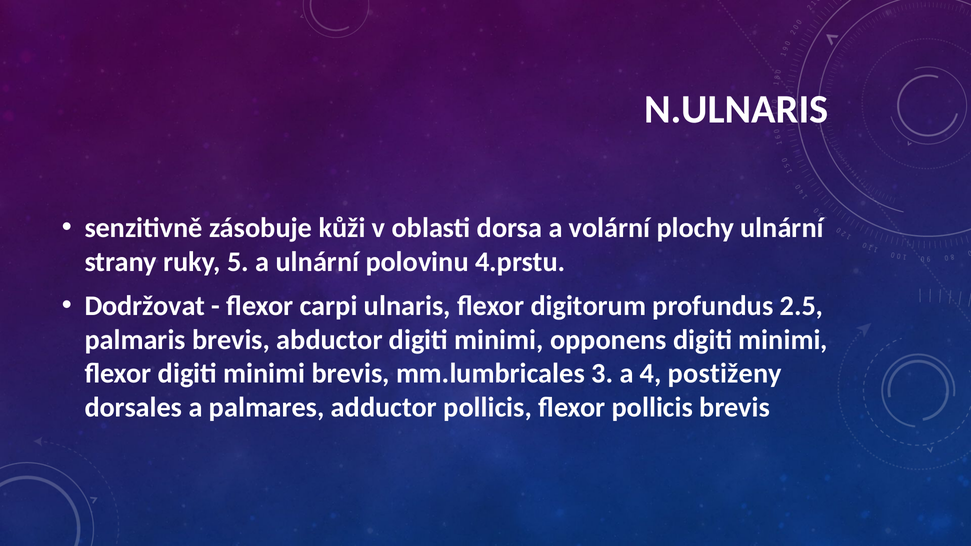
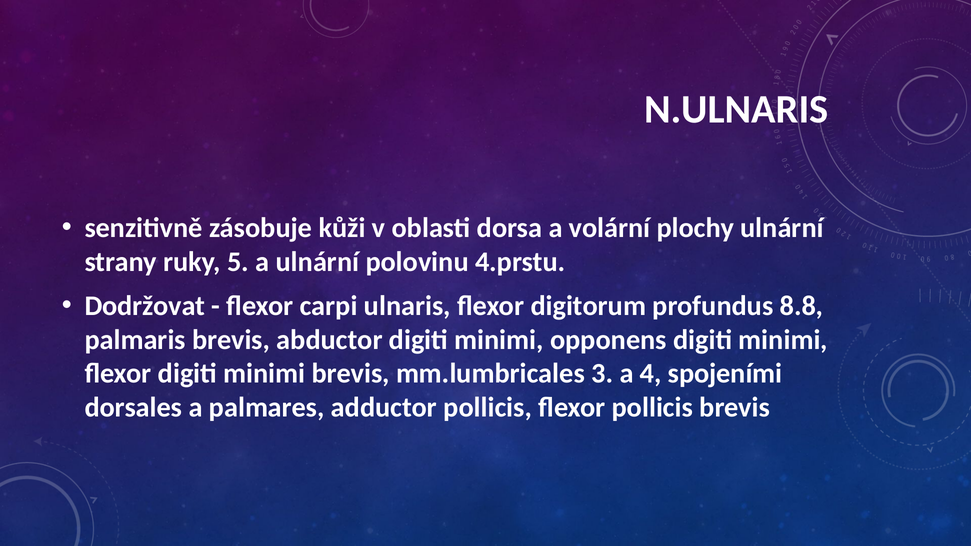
2.5: 2.5 -> 8.8 (802, 306)
postiženy: postiženy -> spojeními (725, 374)
